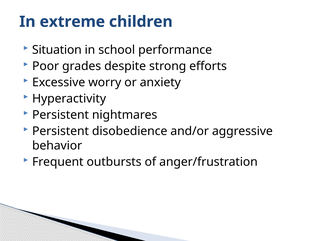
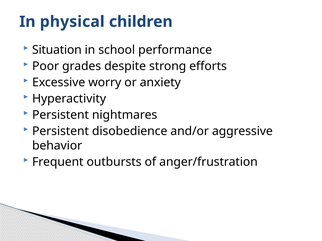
extreme: extreme -> physical (72, 22)
